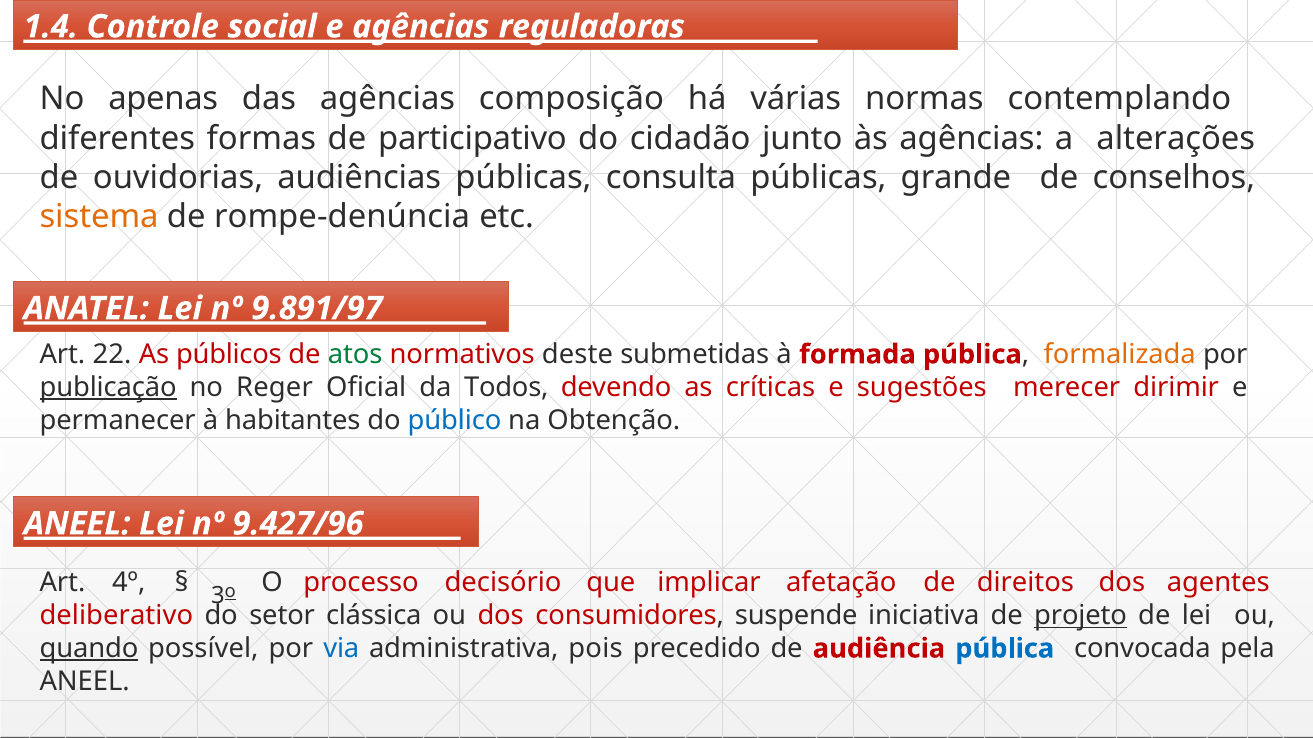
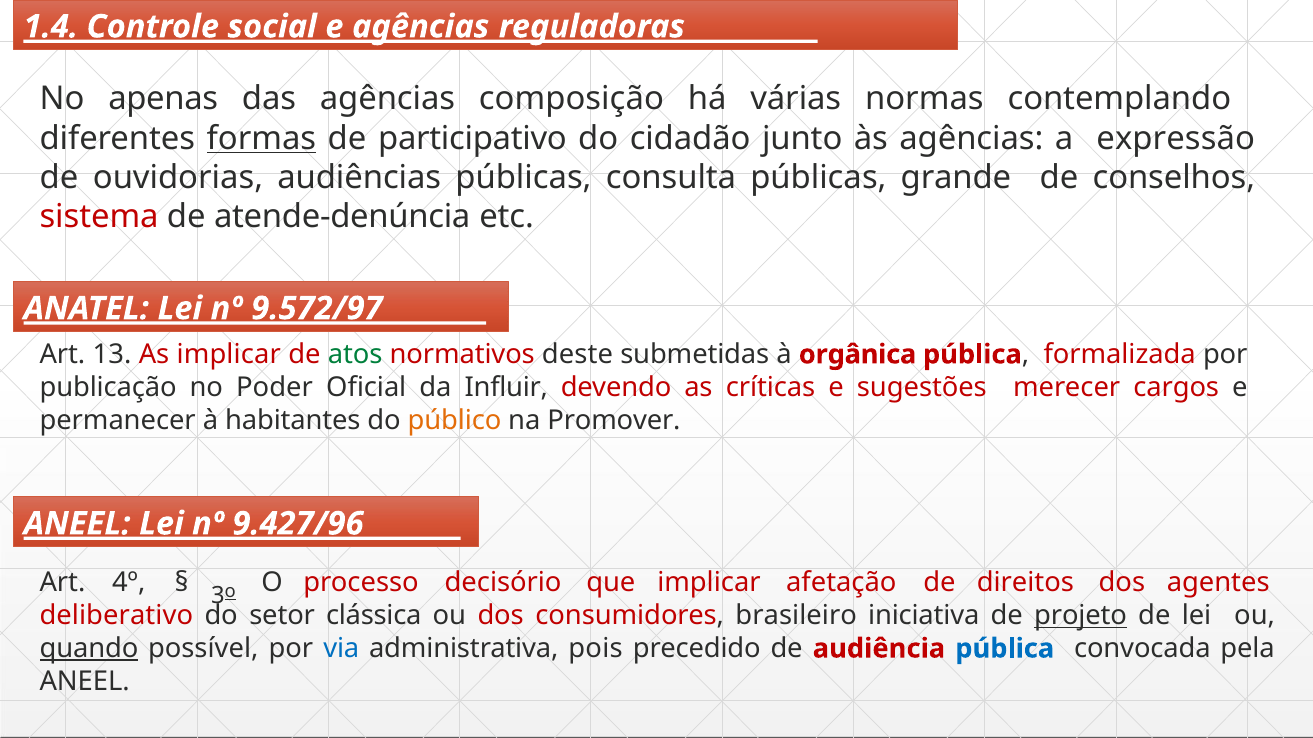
formas underline: none -> present (261, 139)
alterações: alterações -> expressão (1176, 139)
sistema colour: orange -> red (99, 217)
rompe-denúncia: rompe-denúncia -> atende-denúncia (342, 217)
9.891/97: 9.891/97 -> 9.572/97 (317, 309)
22: 22 -> 13 (112, 355)
As públicos: públicos -> implicar (229, 355)
formada: formada -> orgânica (858, 355)
formalizada colour: orange -> red (1120, 355)
publicação underline: present -> none (108, 388)
Reger: Reger -> Poder (275, 388)
Todos: Todos -> Influir (506, 388)
dirimir: dirimir -> cargos (1176, 388)
público colour: blue -> orange (455, 420)
Obtenção: Obtenção -> Promover (614, 420)
suspende: suspende -> brasileiro (796, 616)
